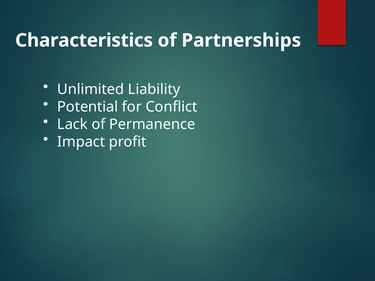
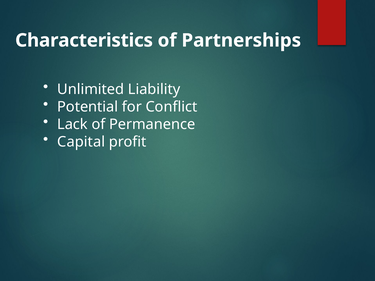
Impact: Impact -> Capital (81, 142)
